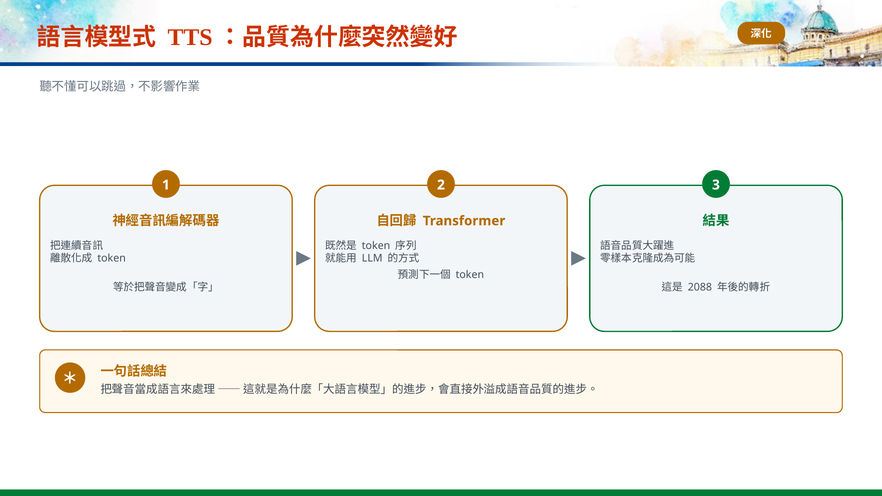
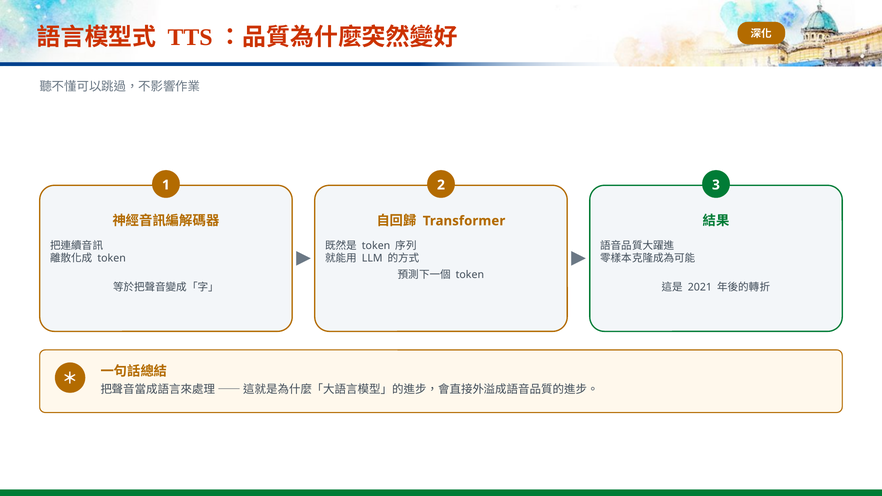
2088: 2088 -> 2021 (700, 287)
